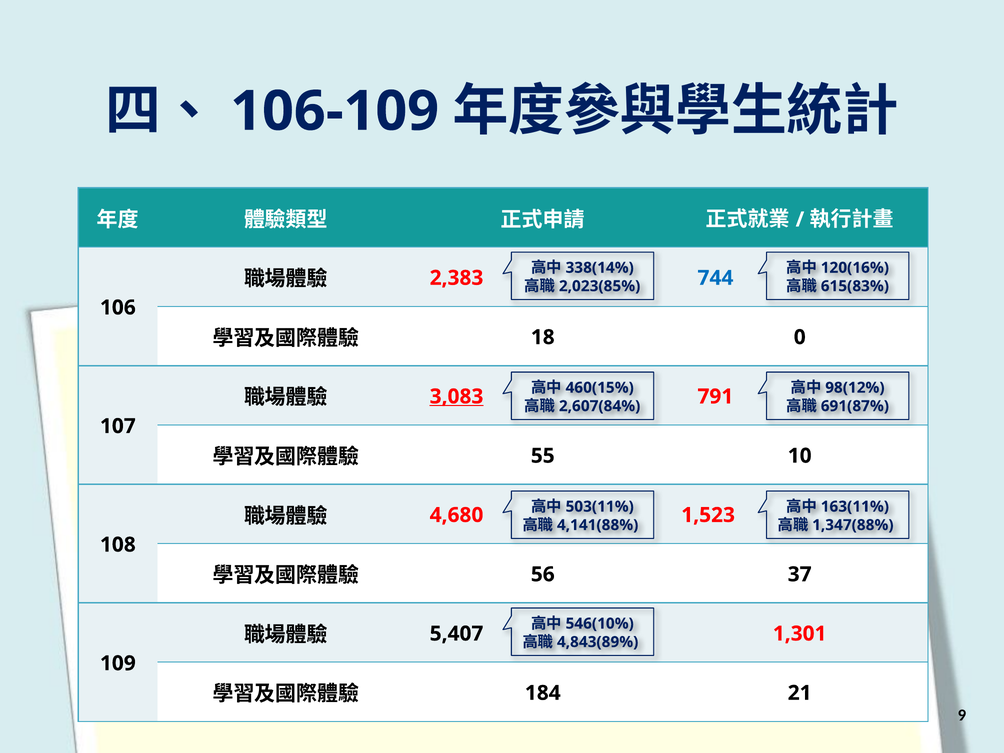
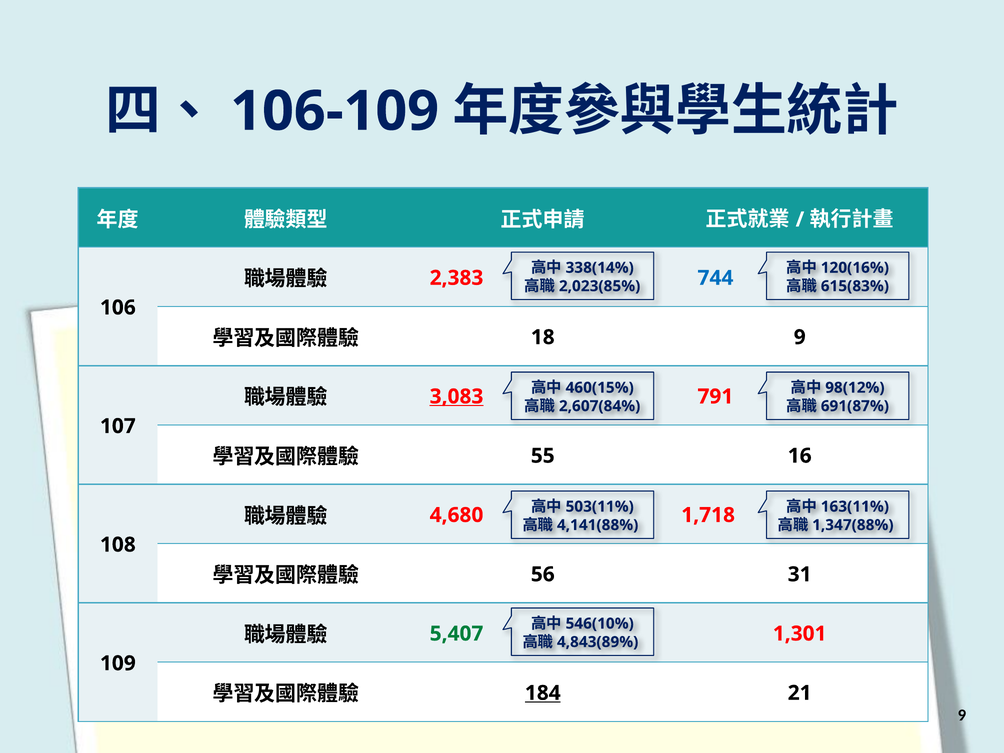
18 0: 0 -> 9 (800, 337)
10: 10 -> 16 (800, 456)
1,523: 1,523 -> 1,718 (708, 515)
37: 37 -> 31 (800, 574)
5,407 colour: black -> green (457, 634)
184 underline: none -> present (543, 693)
